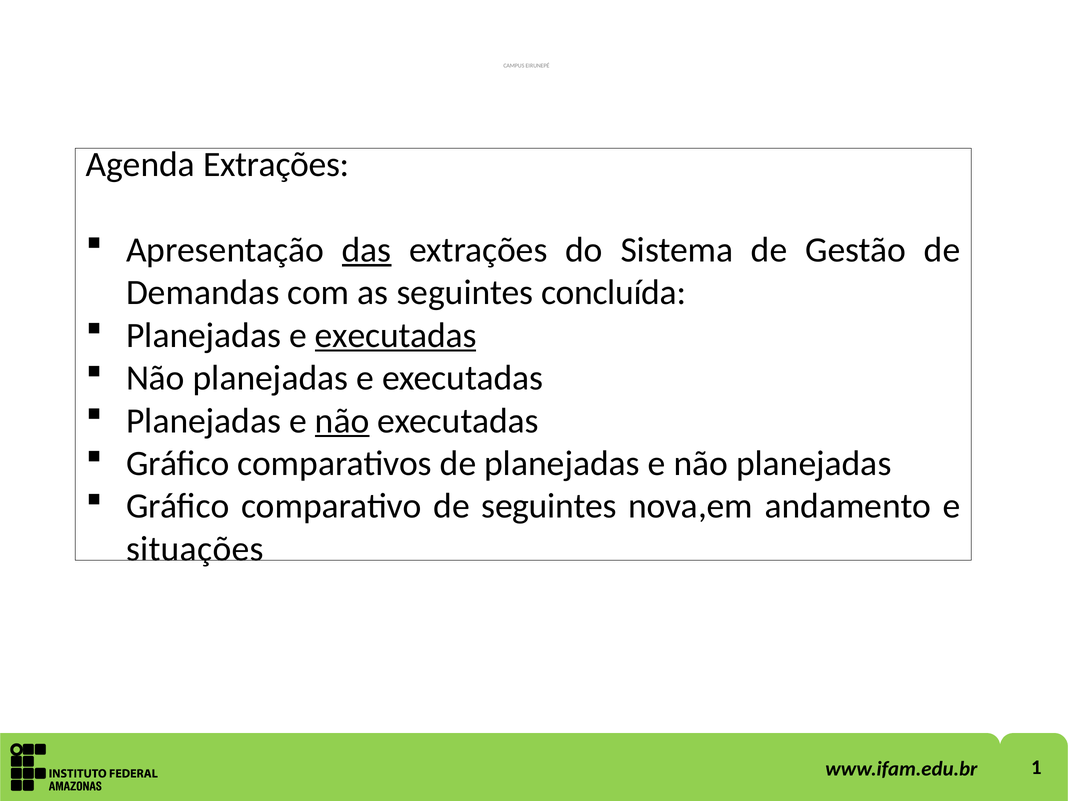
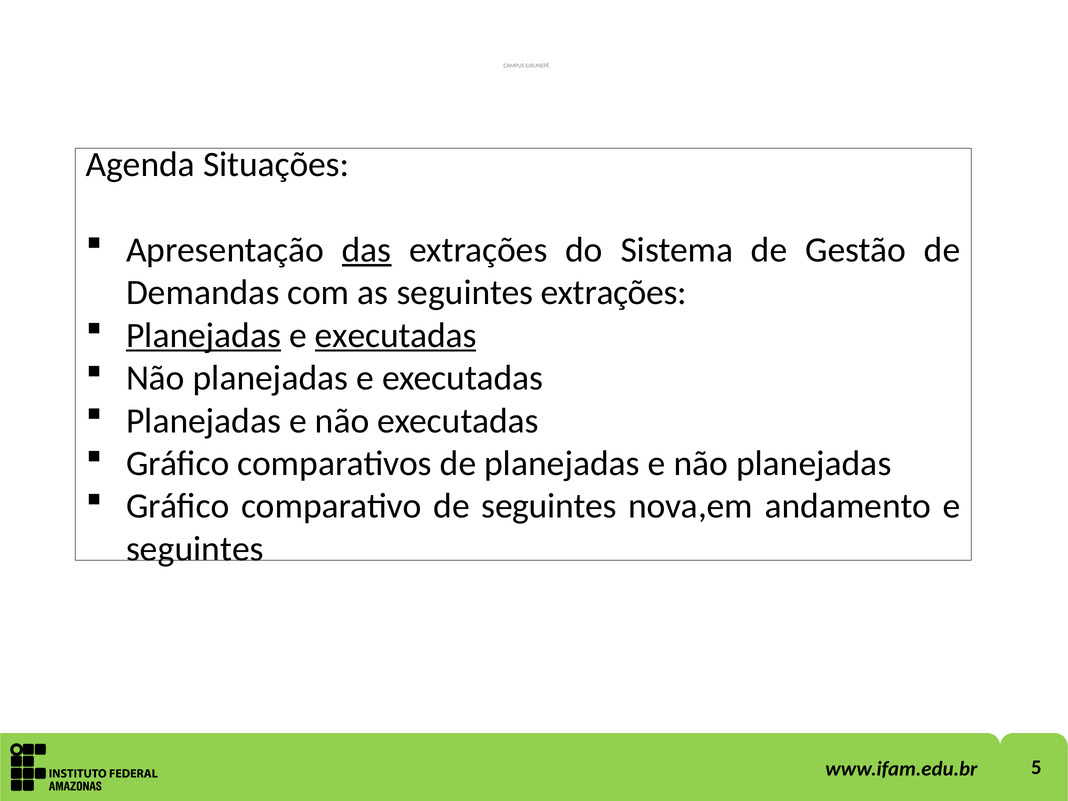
Agenda Extrações: Extrações -> Situações (276, 164)
seguintes concluída: concluída -> extrações (614, 293)
Planejadas underline: none -> present (204, 335)
não underline: present -> none (342, 421)
situações: situações -> seguintes (195, 549)
1: 1 -> 5 (1036, 768)
